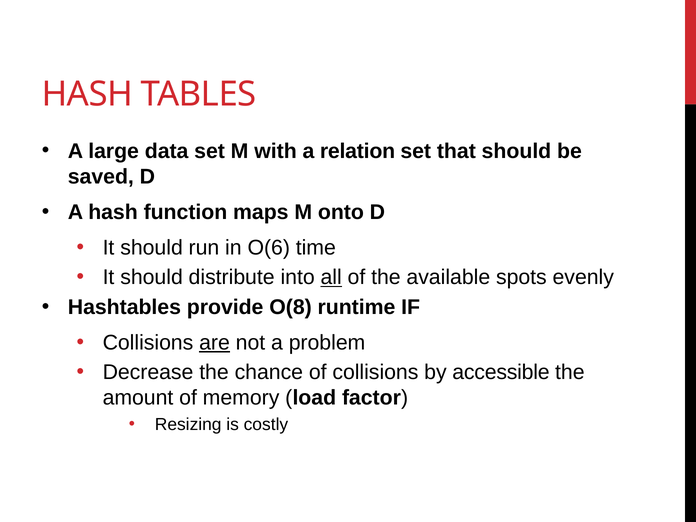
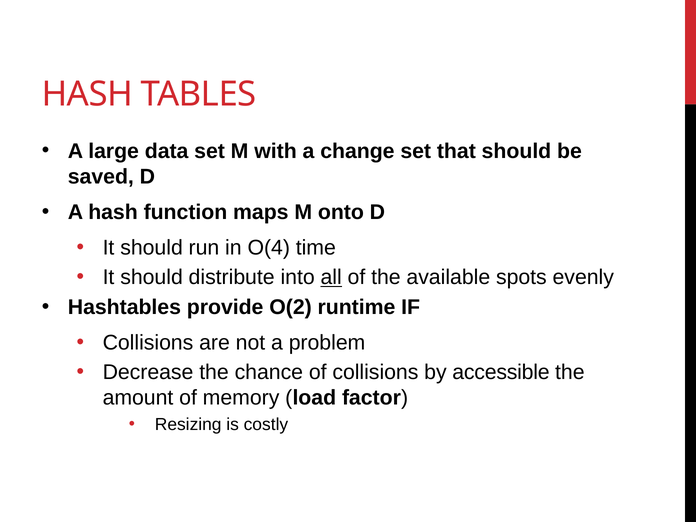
relation: relation -> change (357, 151)
O(6: O(6 -> O(4 (269, 248)
O(8: O(8 -> O(2 (291, 307)
are underline: present -> none (215, 343)
